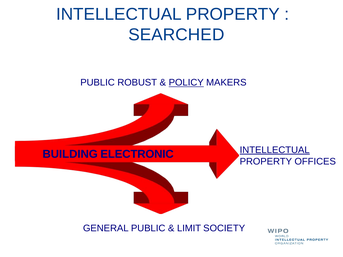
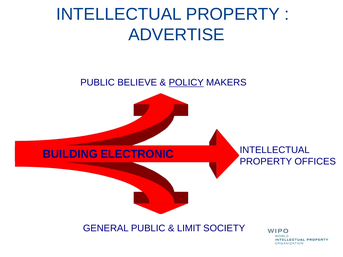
SEARCHED: SEARCHED -> ADVERTISE (176, 35)
ROBUST: ROBUST -> BELIEVE (137, 83)
INTELLECTUAL underline: present -> none (275, 150)
